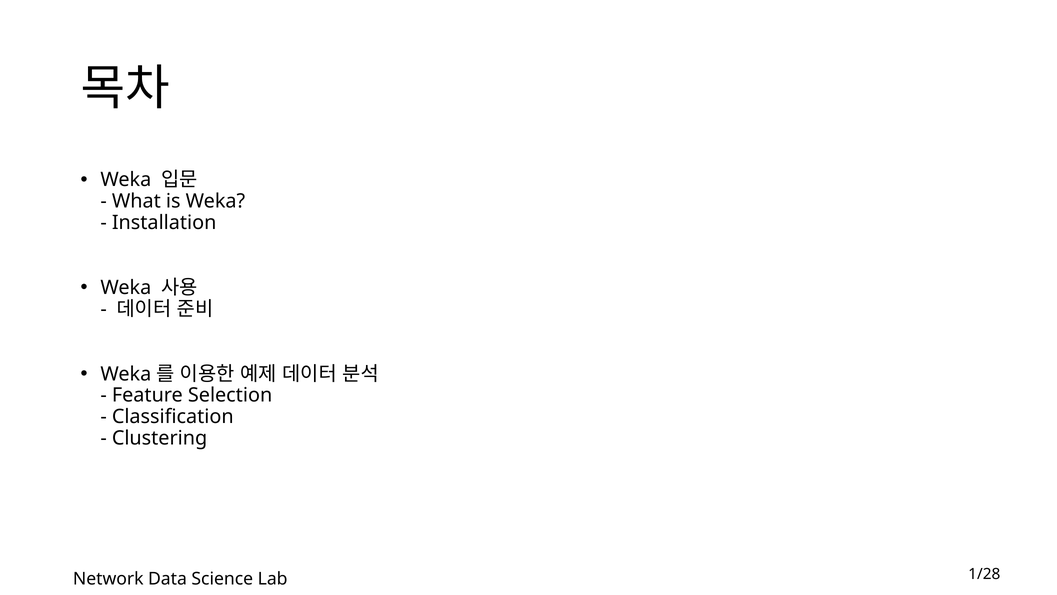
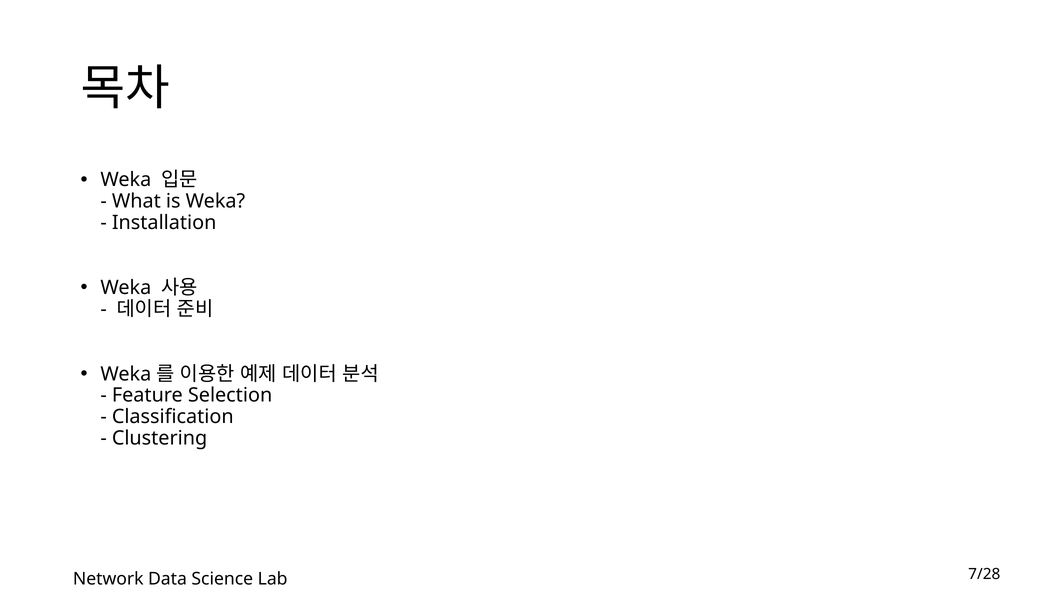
1/28: 1/28 -> 7/28 (984, 574)
